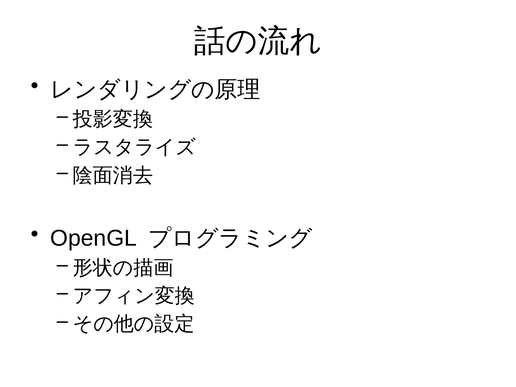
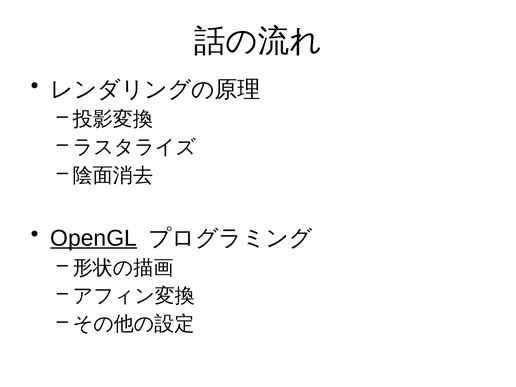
OpenGL underline: none -> present (94, 238)
